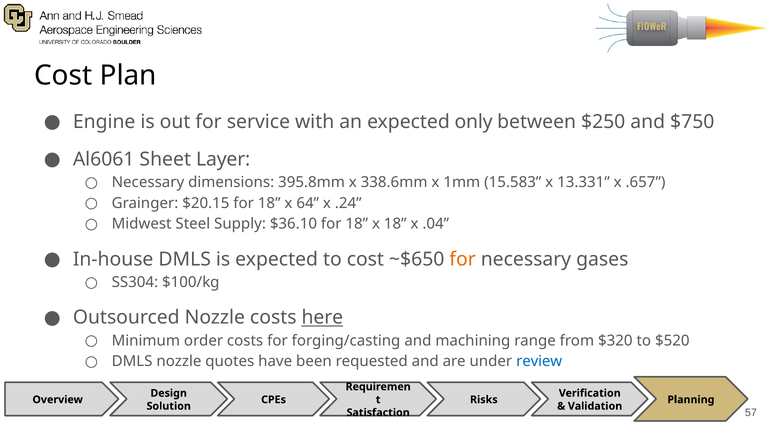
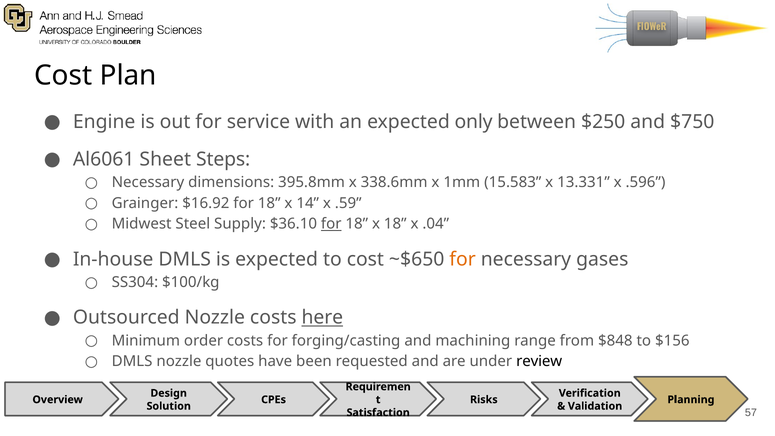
Layer: Layer -> Steps (223, 159)
.657: .657 -> .596 (645, 182)
$20.15: $20.15 -> $16.92 (206, 203)
64: 64 -> 14 (308, 203)
.24: .24 -> .59 (348, 203)
for underline: none -> present (331, 224)
$320: $320 -> $848 (615, 341)
$520: $520 -> $156 (672, 341)
review colour: blue -> black (539, 361)
